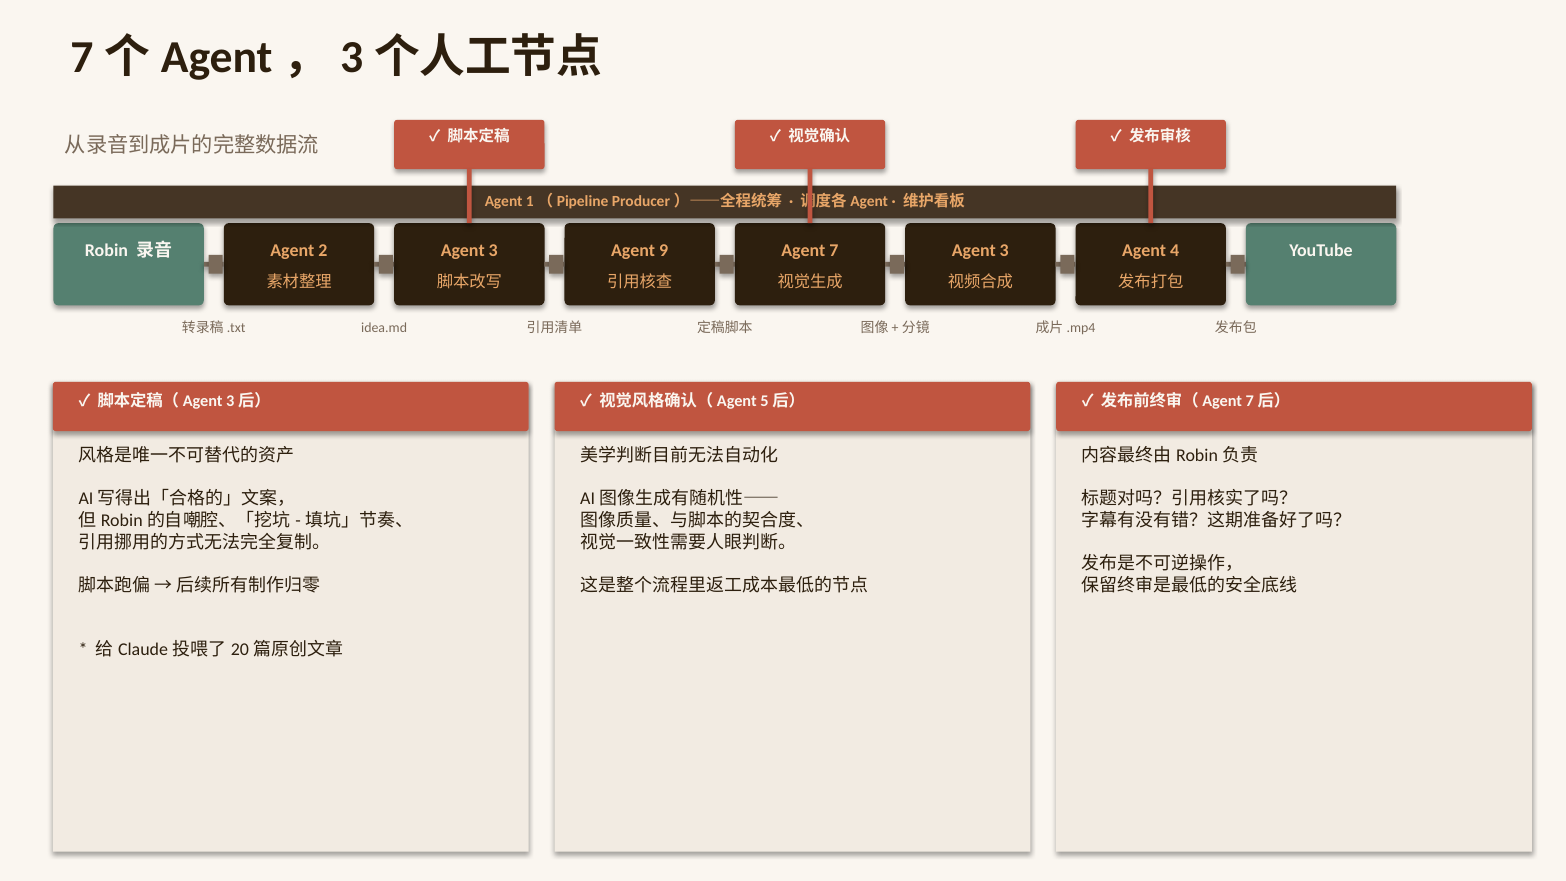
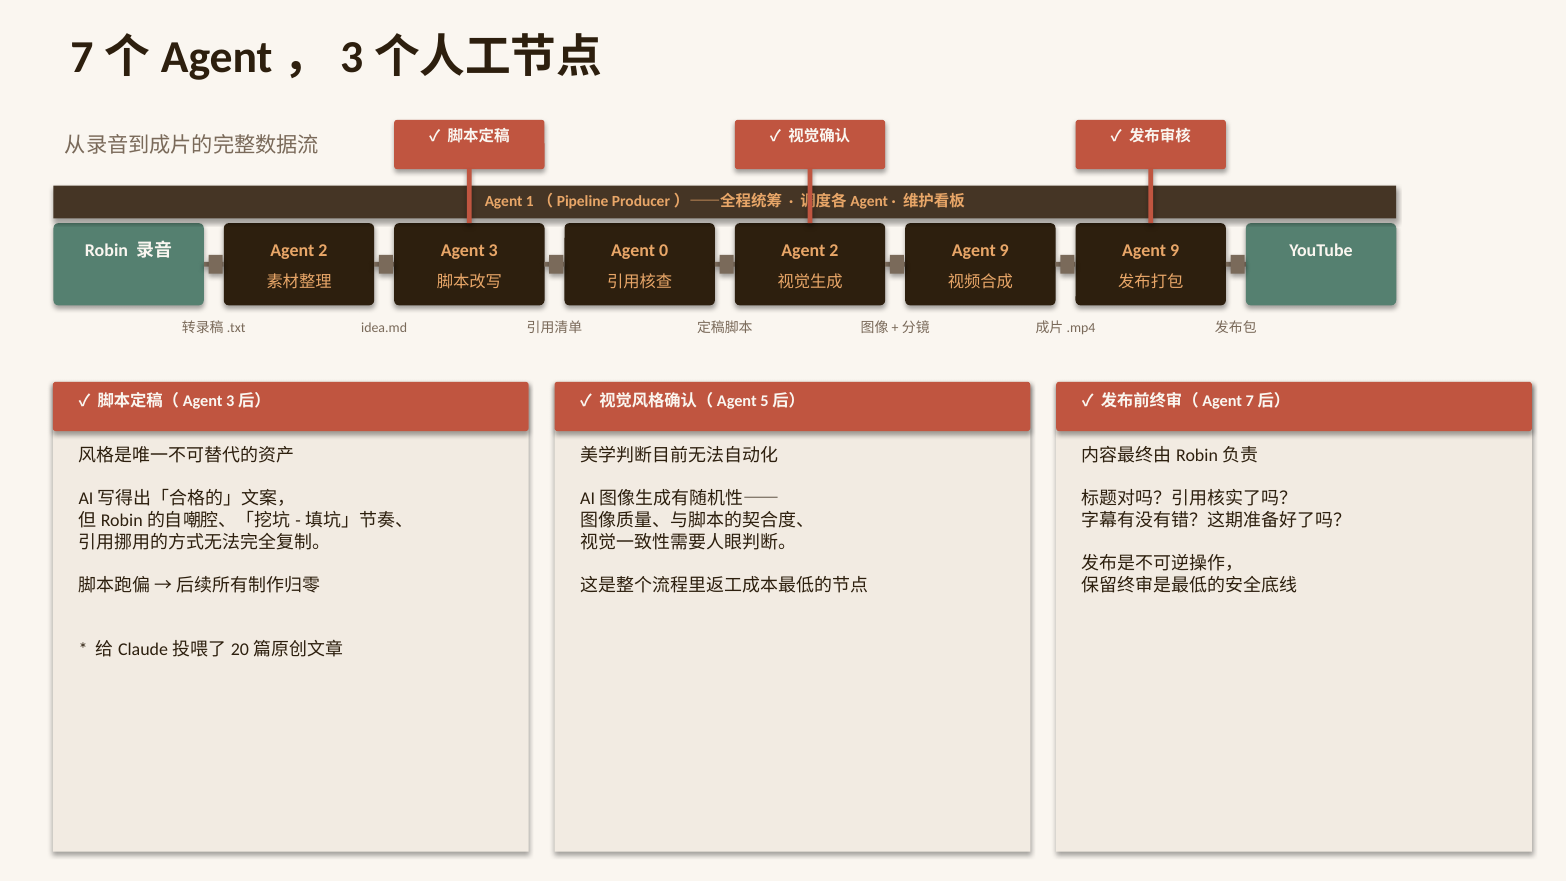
9: 9 -> 0 (664, 250)
7: 7 -> 2 (834, 250)
3: 3 -> 9 (1004, 250)
4: 4 -> 9 (1175, 250)
